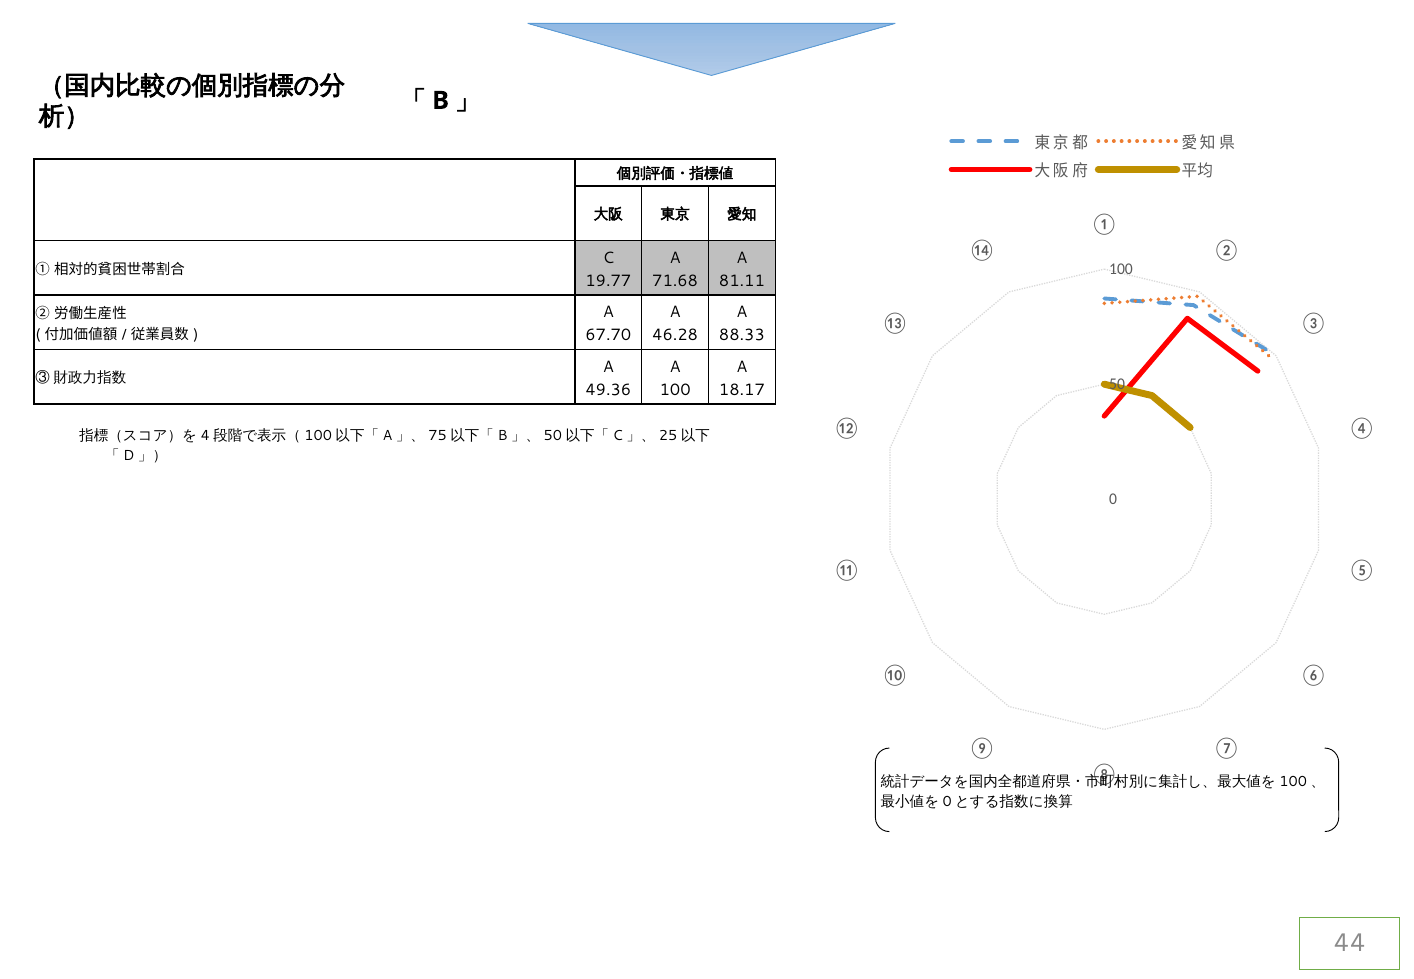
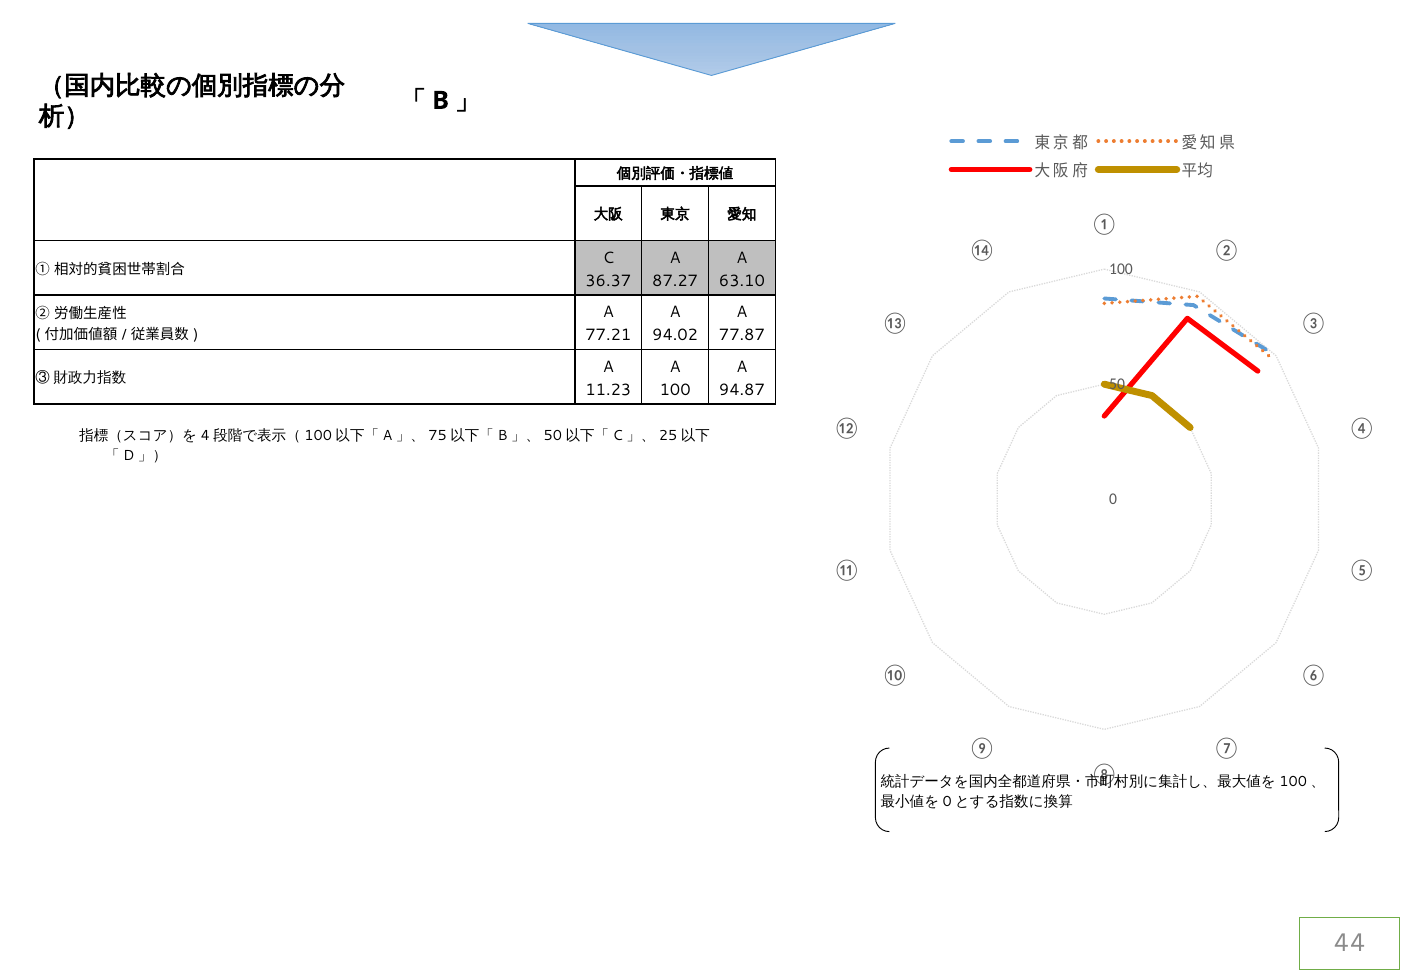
19.77: 19.77 -> 36.37 (608, 281)
71.68: 71.68 -> 87.27 (675, 281)
81.11: 81.11 -> 63.10 (742, 281)
67.70: 67.70 -> 77.21 (608, 335)
46.28: 46.28 -> 94.02 (675, 335)
88.33: 88.33 -> 77.87 (742, 335)
49.36: 49.36 -> 11.23 (608, 390)
18.17: 18.17 -> 94.87 (742, 390)
